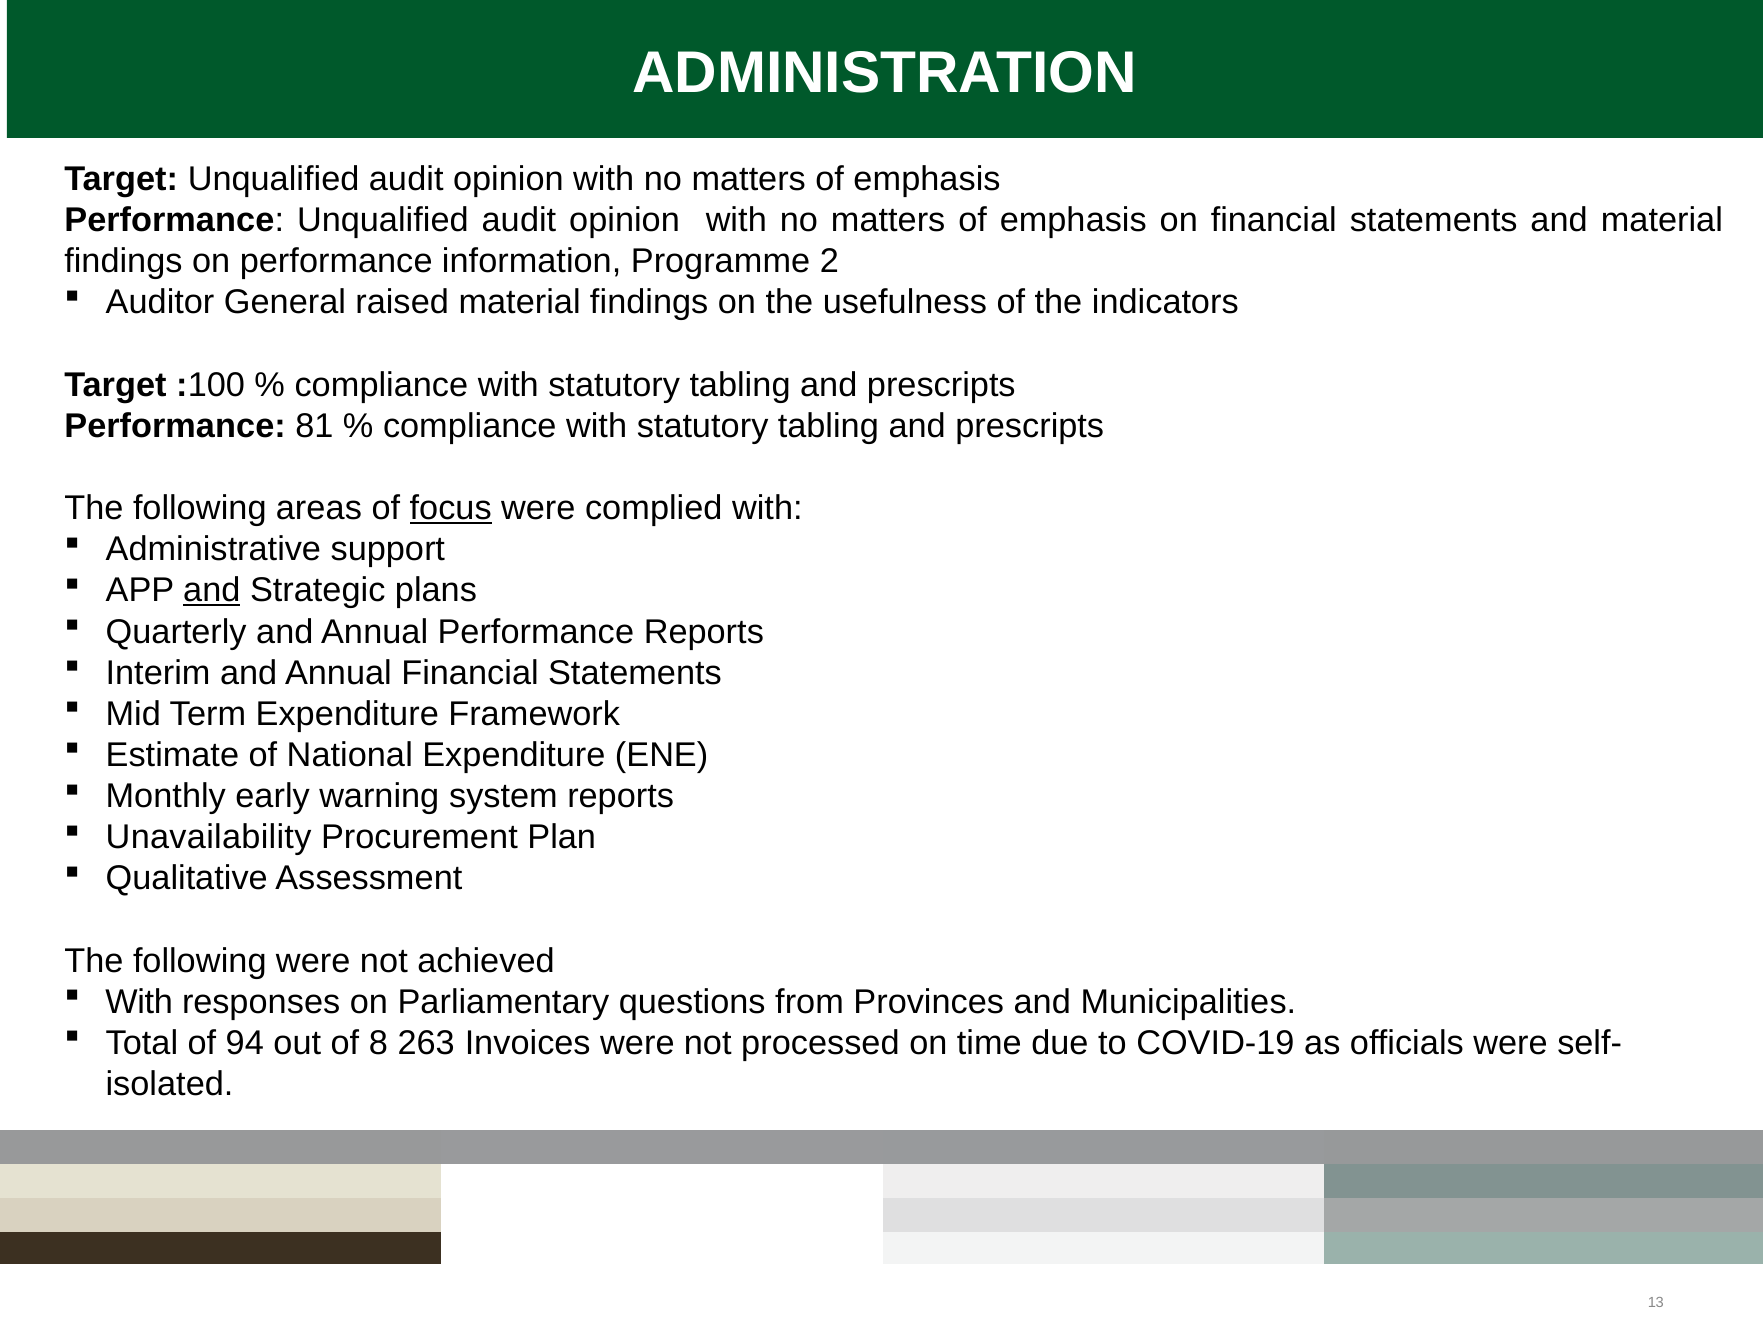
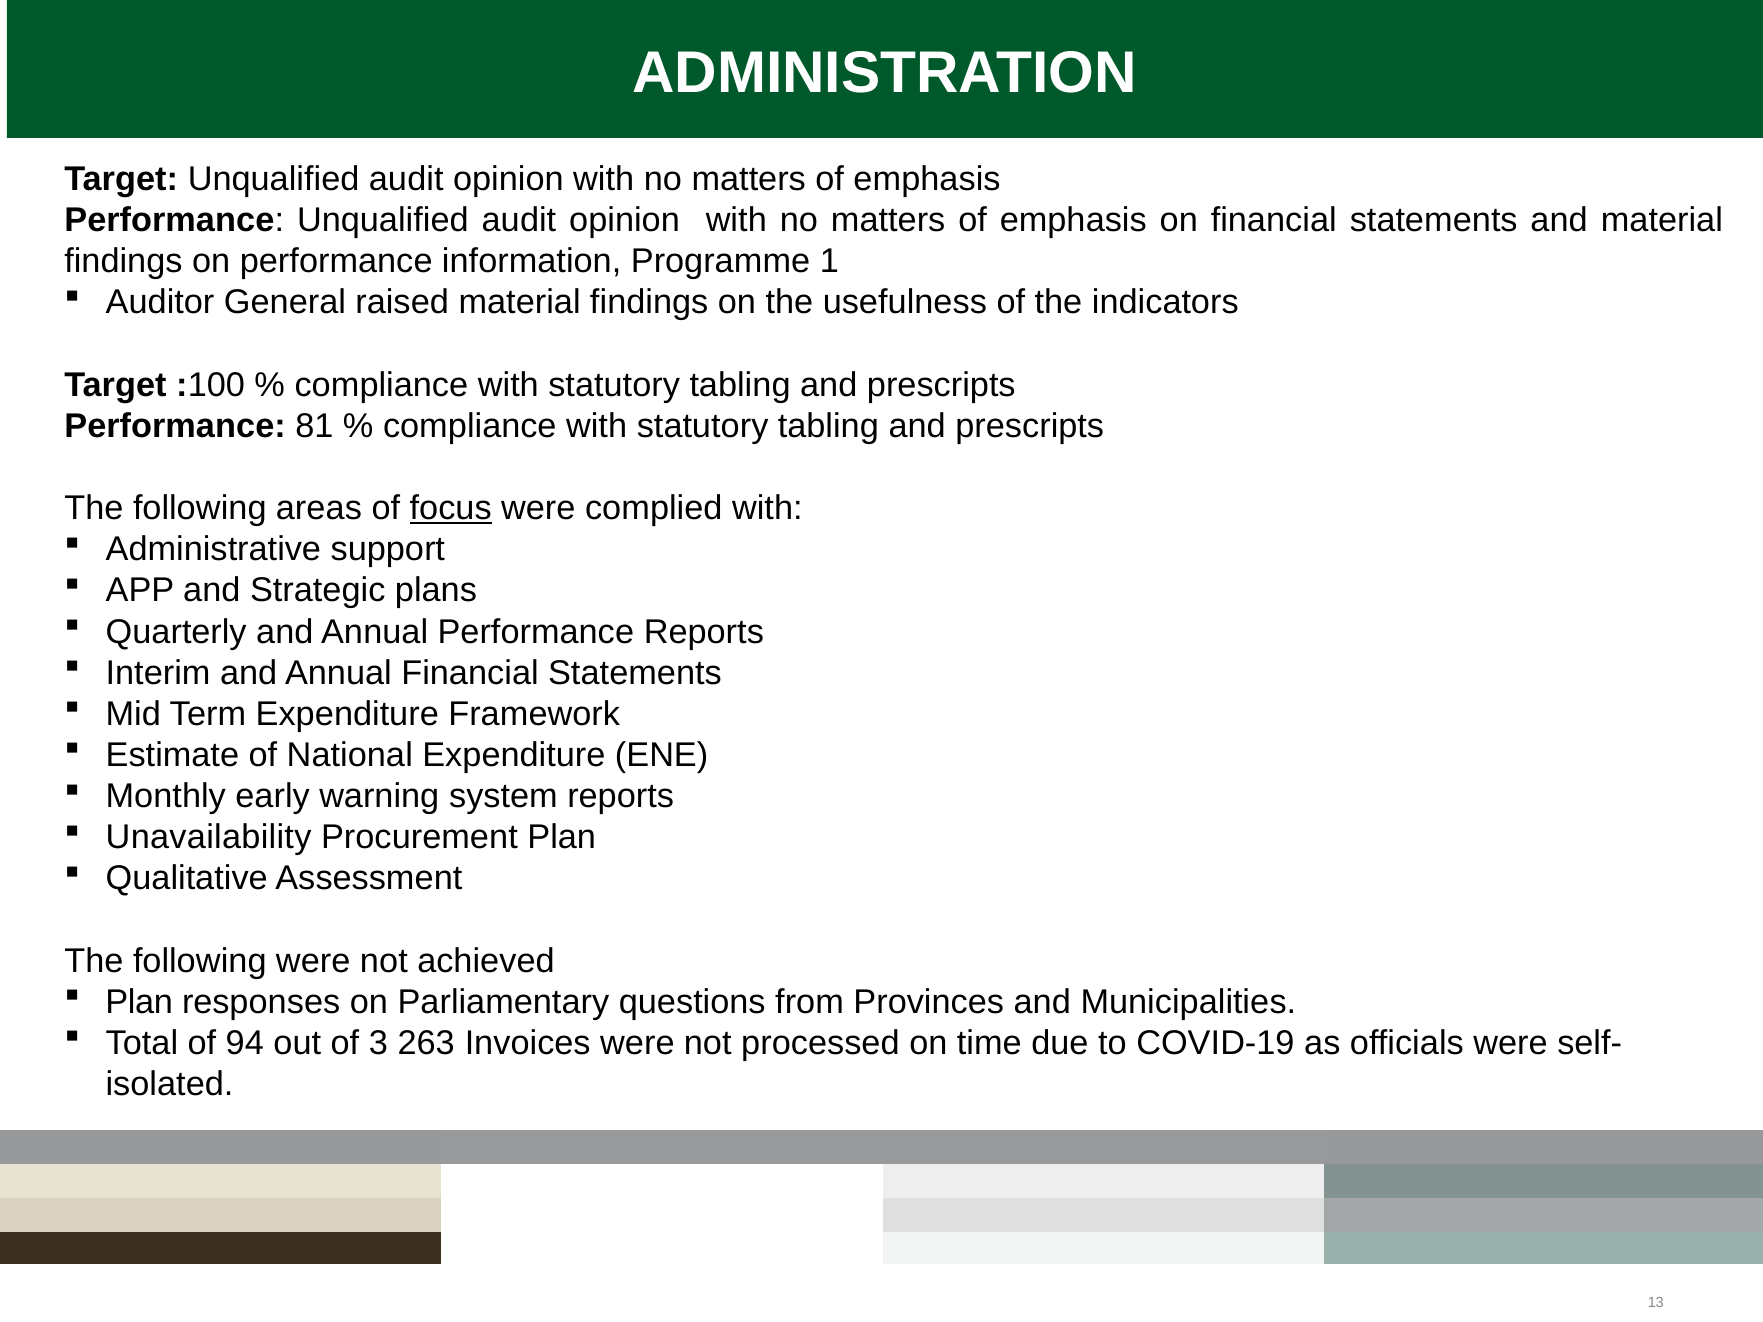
2: 2 -> 1 (829, 261)
and underline: present -> none (212, 591)
With: With -> Plan (139, 1002)
8: 8 -> 3 (378, 1043)
